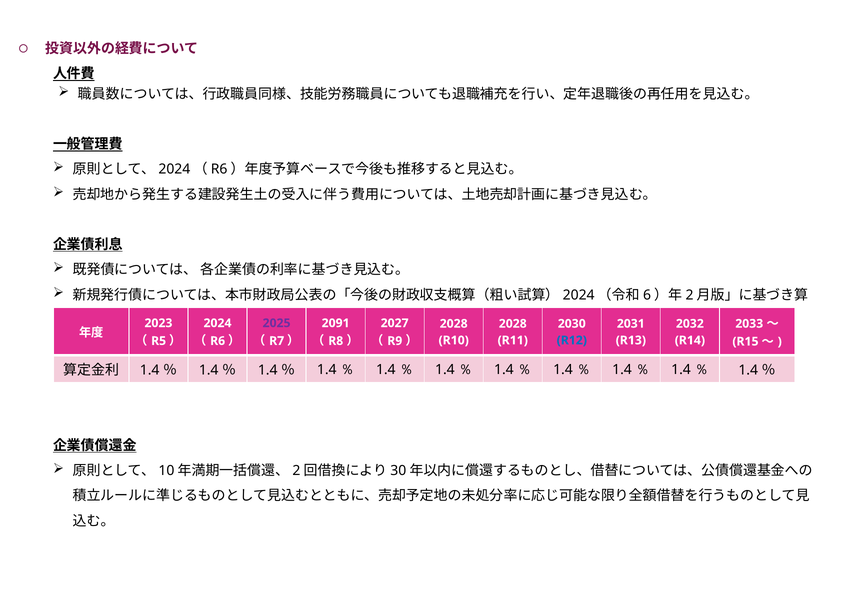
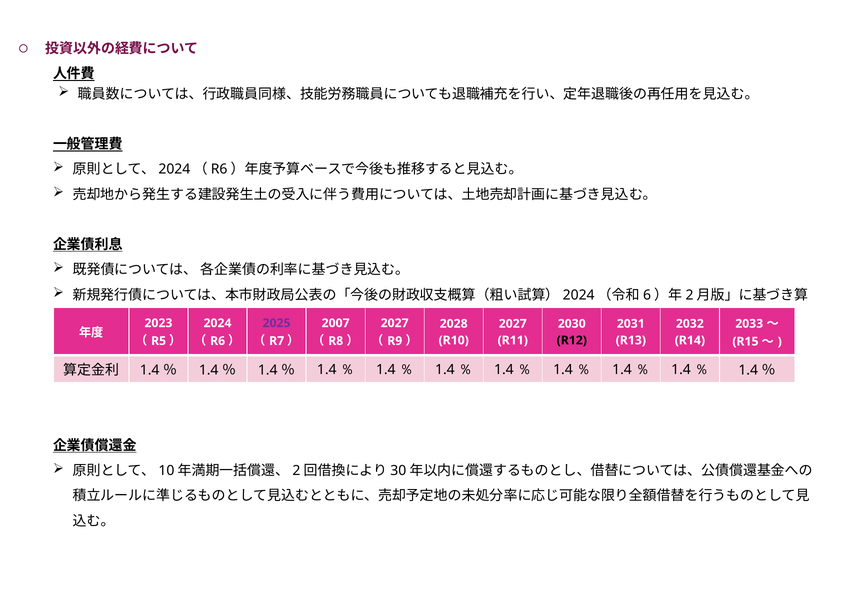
2091: 2091 -> 2007 (336, 323)
2028: 2028 -> 2027 (513, 324)
R12 colour: blue -> black (572, 340)
